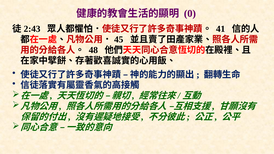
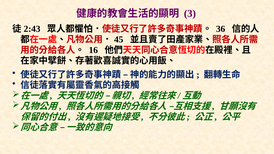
0: 0 -> 3 (190, 14)
41: 41 -> 36 (221, 29)
48: 48 -> 16 (93, 50)
